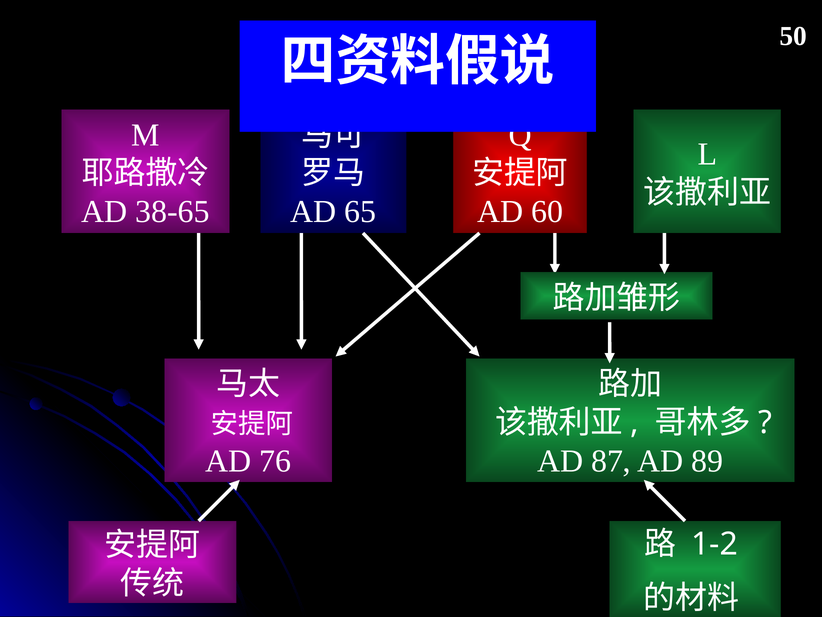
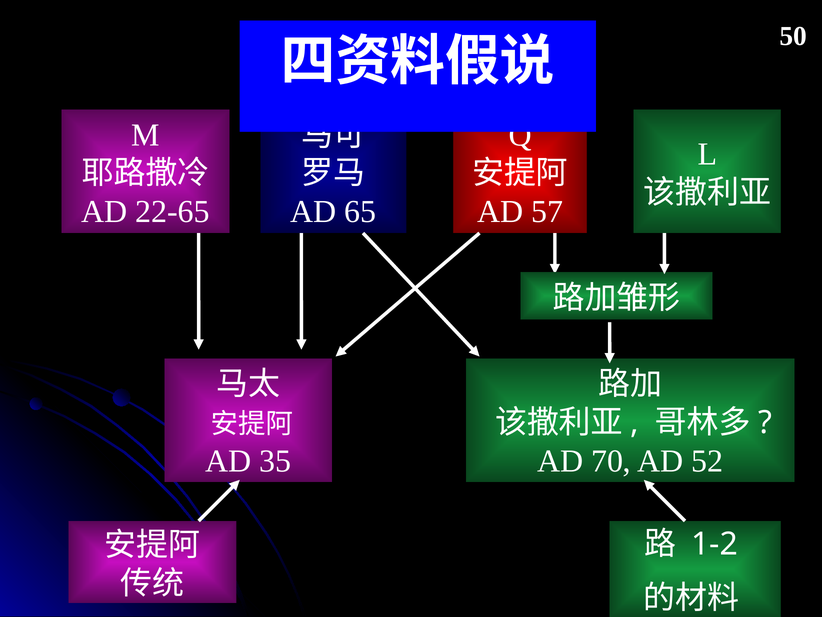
38-65: 38-65 -> 22-65 (172, 212)
60: 60 -> 57 (547, 212)
76: 76 -> 35 (275, 461)
87: 87 -> 70 (611, 461)
89: 89 -> 52 (707, 461)
